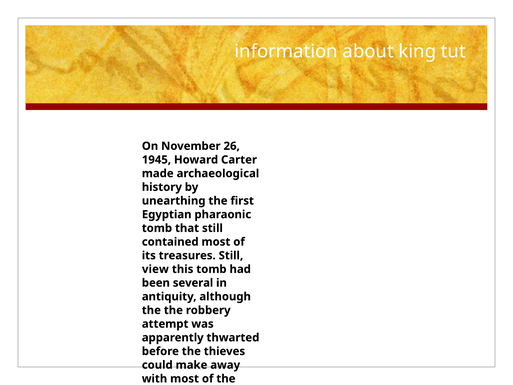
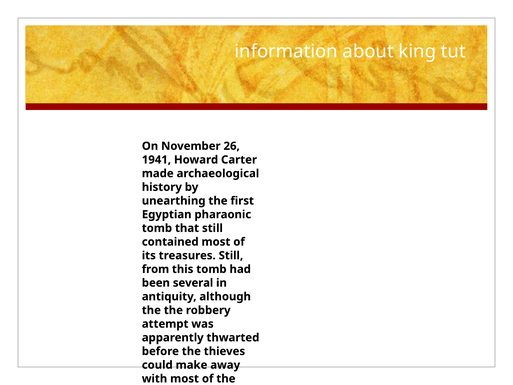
1945: 1945 -> 1941 (156, 160)
view: view -> from (155, 269)
